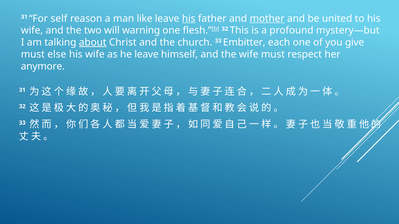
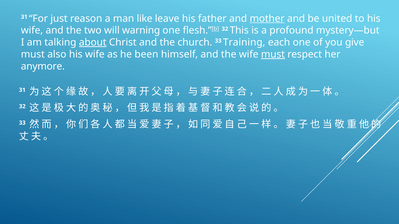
self: self -> just (59, 19)
his underline: present -> none (189, 19)
Embitter: Embitter -> Training (244, 42)
else: else -> also (57, 54)
he leave: leave -> been (146, 54)
must underline: none -> present (273, 54)
